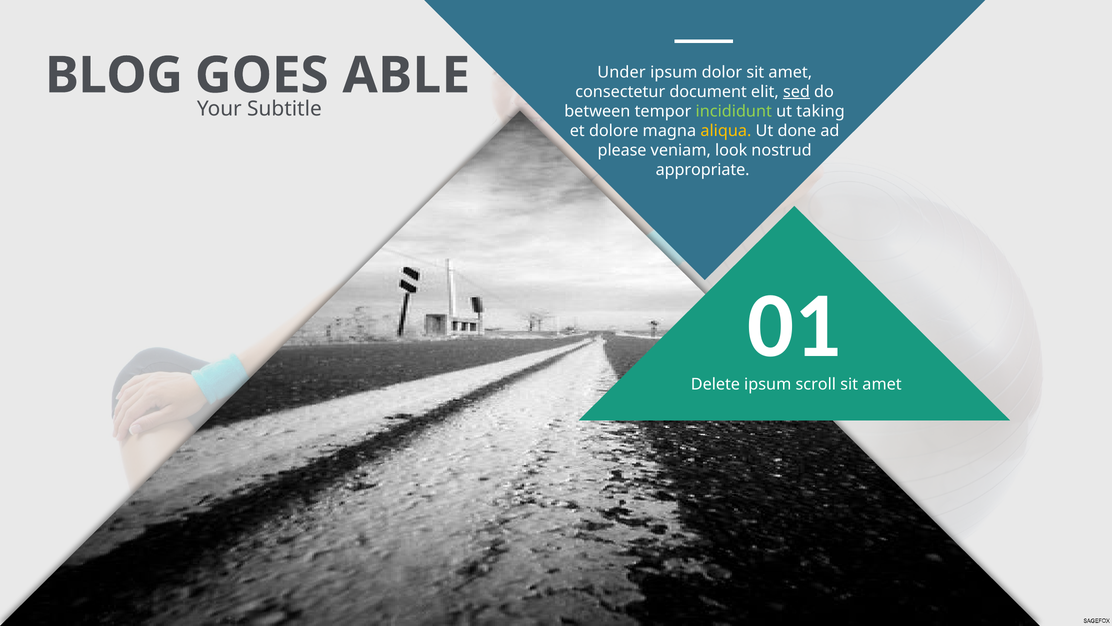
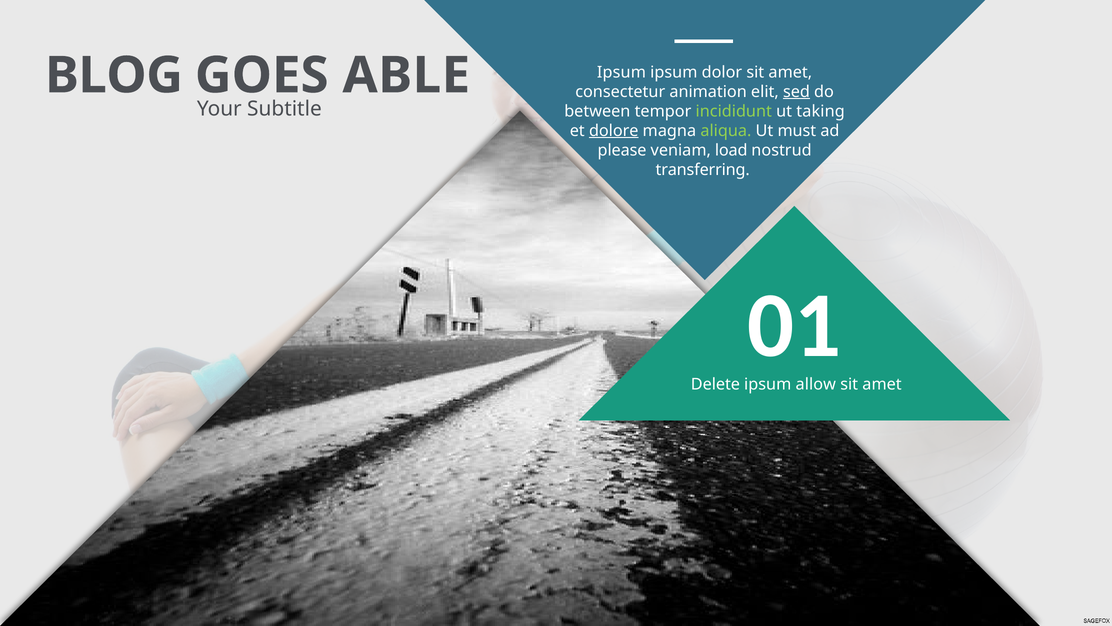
Under: Under -> Ipsum (621, 72)
document: document -> animation (708, 92)
dolore underline: none -> present (614, 131)
aliqua colour: yellow -> light green (726, 131)
done: done -> must (797, 131)
look: look -> load (731, 150)
appropriate: appropriate -> transferring (703, 170)
scroll: scroll -> allow (816, 384)
